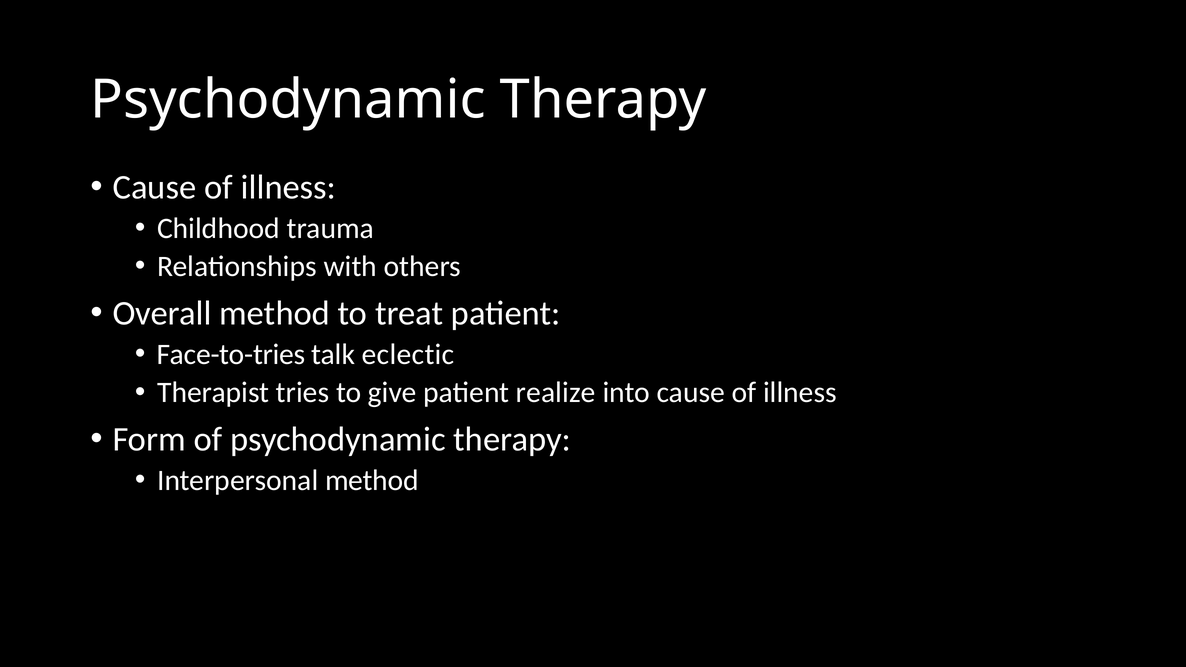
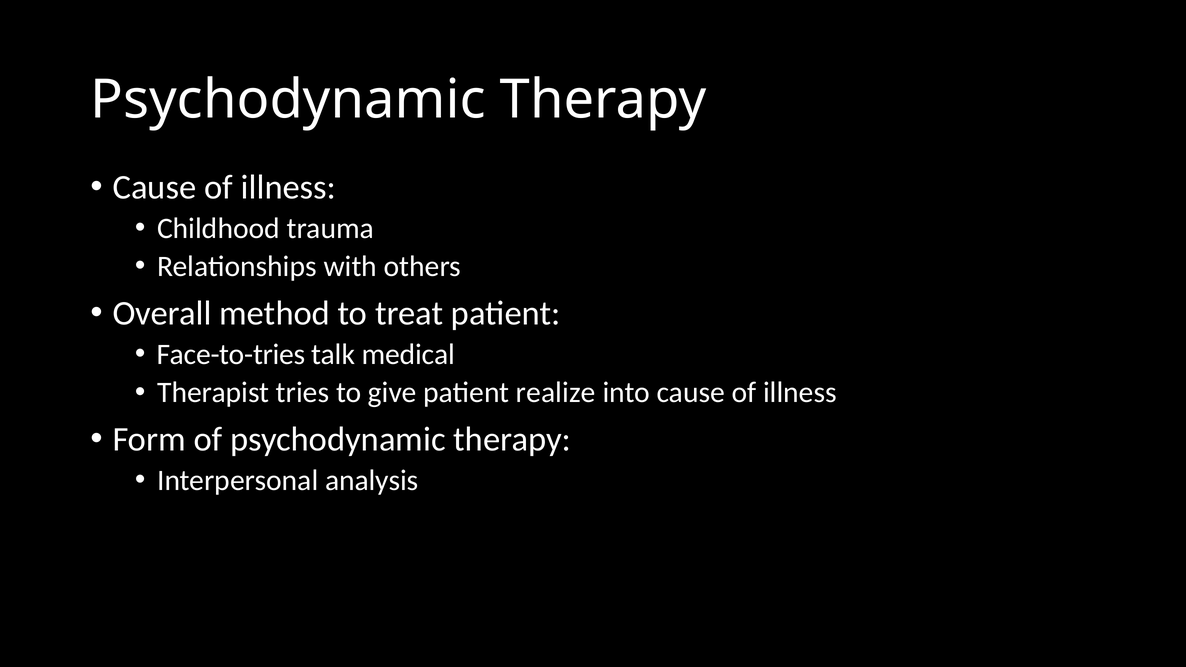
eclectic: eclectic -> medical (408, 354)
Interpersonal method: method -> analysis (372, 480)
